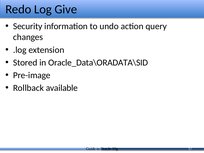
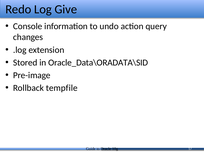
Security: Security -> Console (28, 26)
available: available -> tempfile (62, 88)
